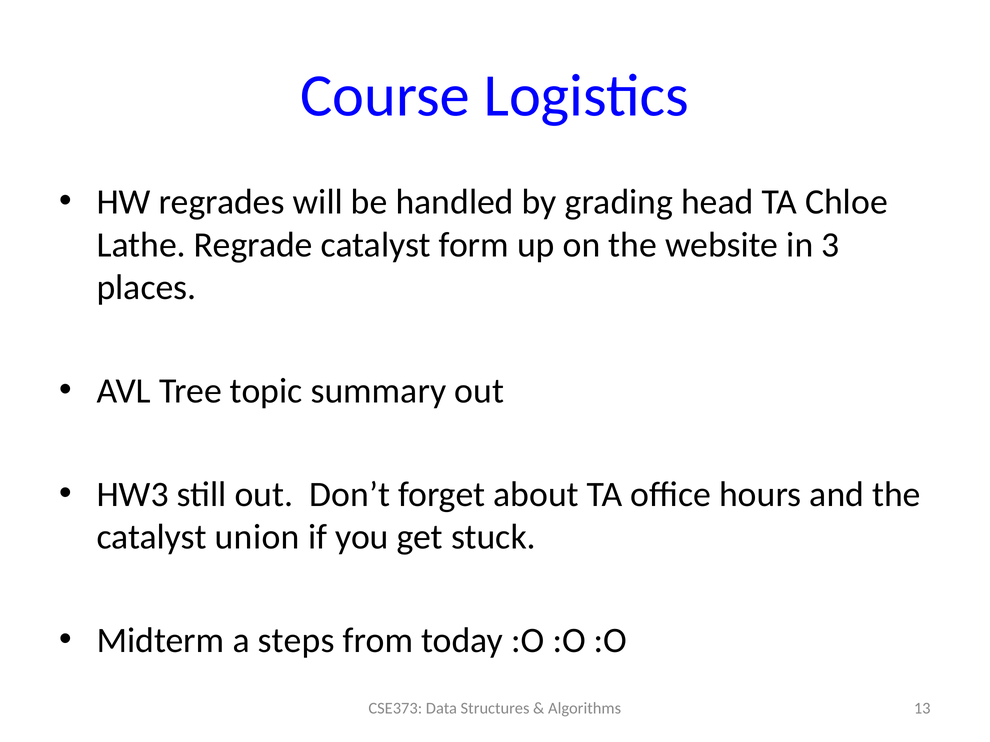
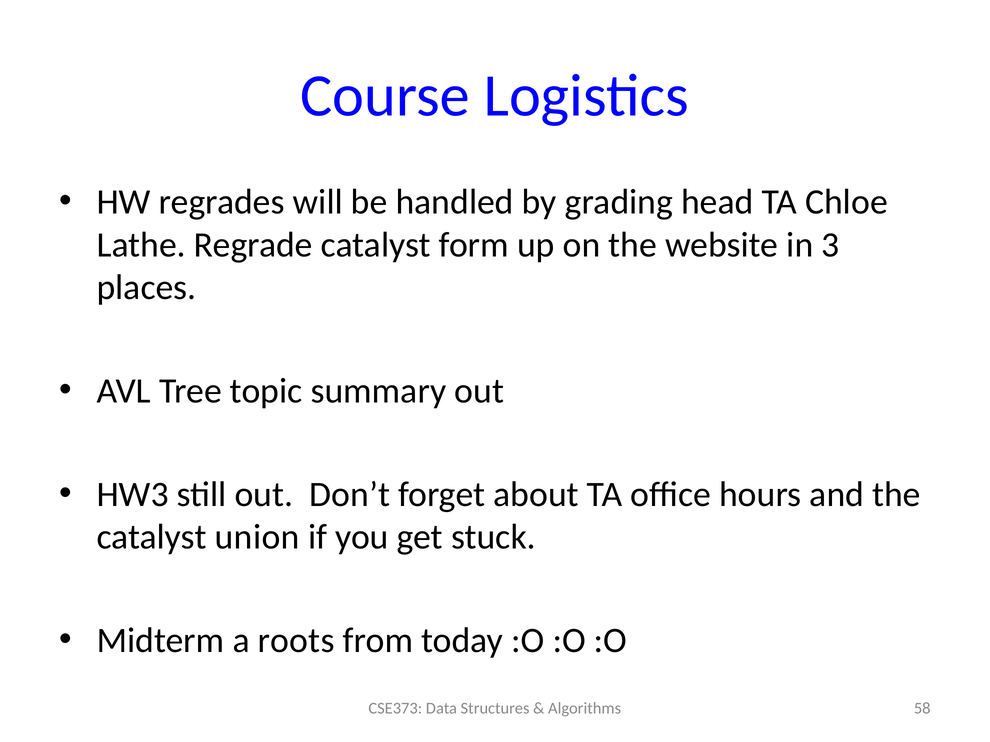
steps: steps -> roots (296, 641)
13: 13 -> 58 (922, 709)
